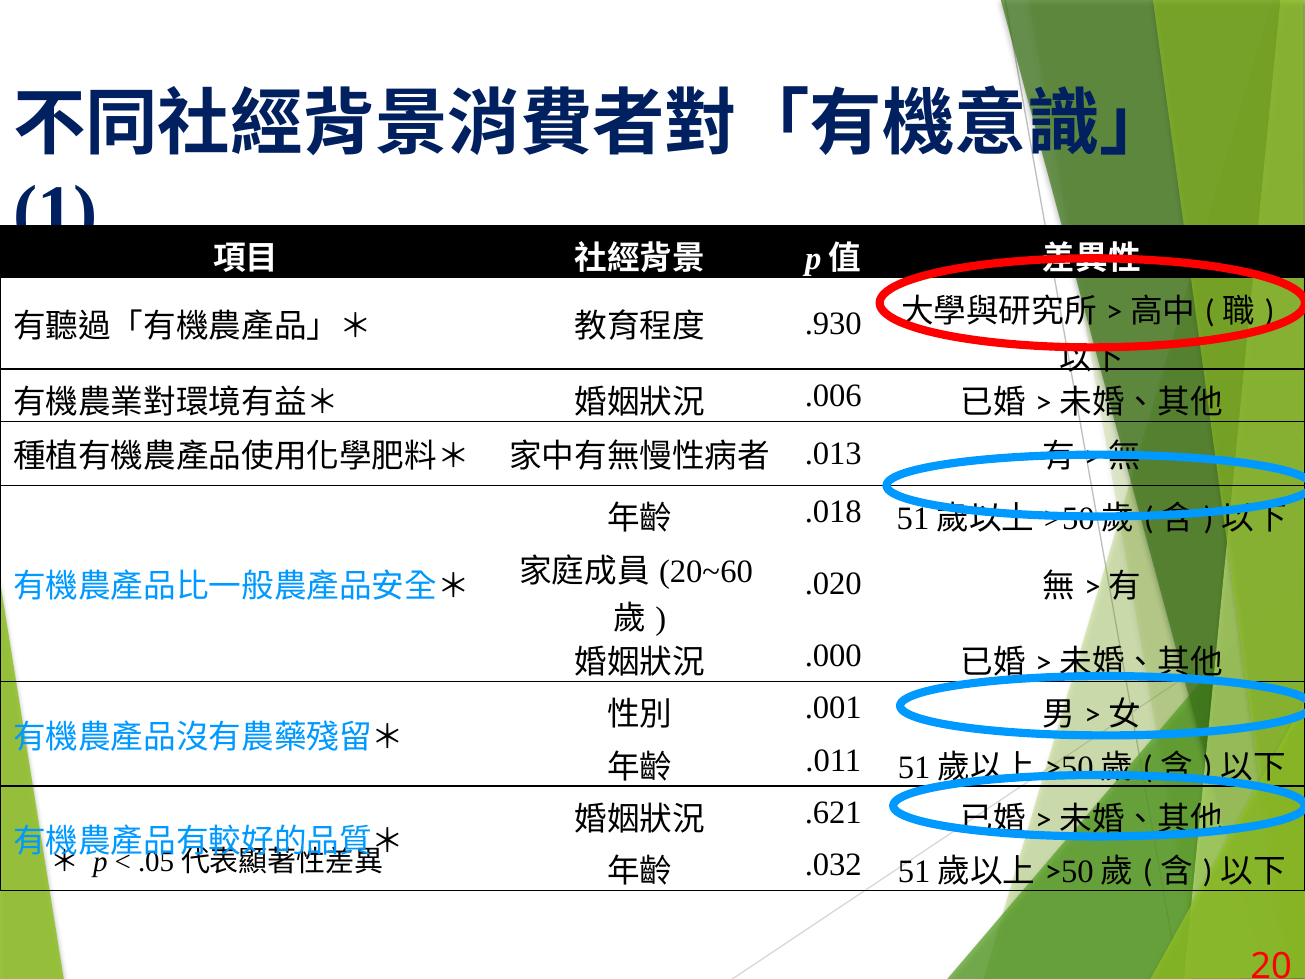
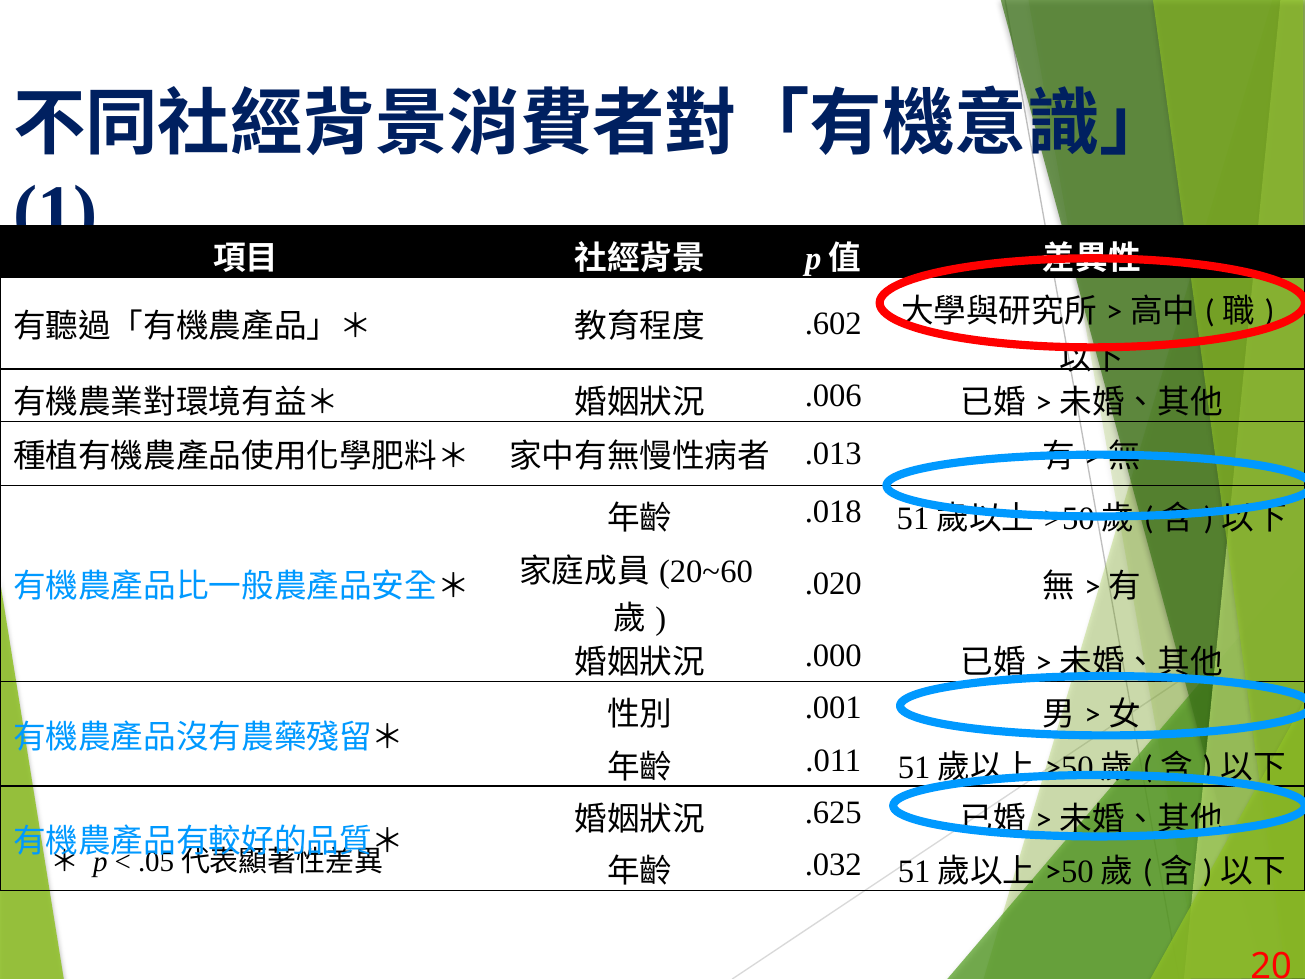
.930: .930 -> .602 (833, 324)
.621: .621 -> .625 (833, 812)
